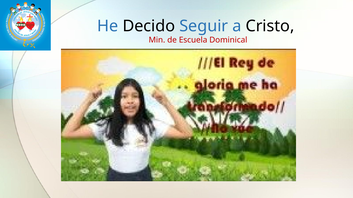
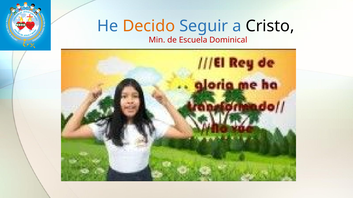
Decido colour: black -> orange (149, 26)
